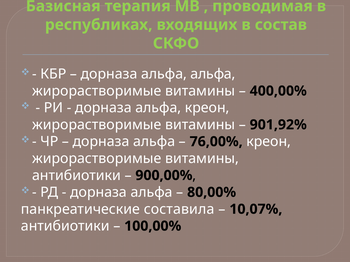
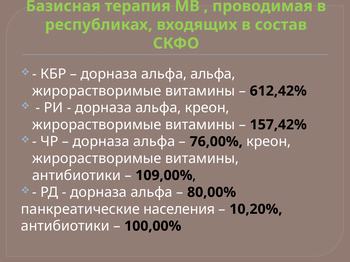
400,00%: 400,00% -> 612,42% (278, 91)
901,92%: 901,92% -> 157,42% (278, 125)
900,00%: 900,00% -> 109,00% (164, 176)
составила: составила -> населения (179, 210)
10,07%: 10,07% -> 10,20% (256, 210)
